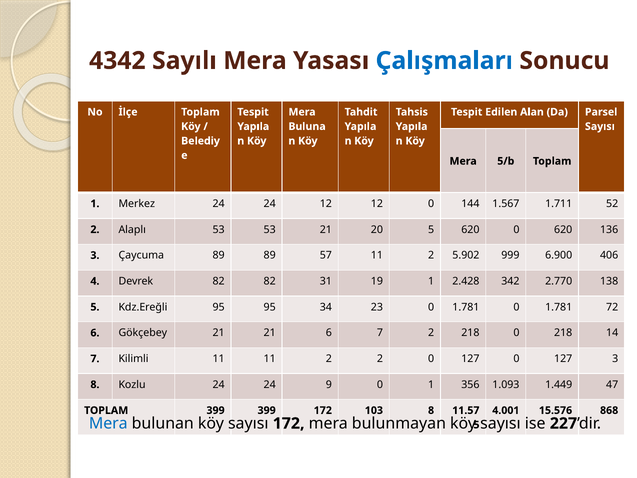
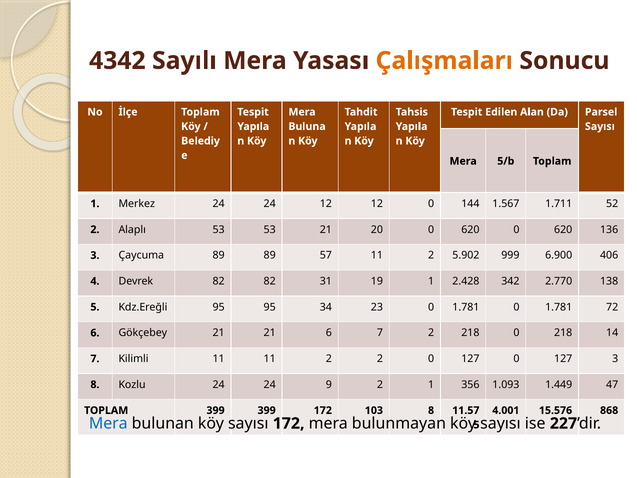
Çalışmaları colour: blue -> orange (444, 61)
20 5: 5 -> 0 (431, 229)
9 0: 0 -> 2 (380, 384)
